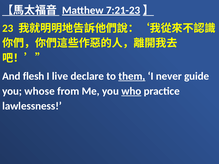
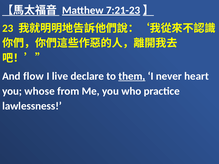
flesh: flesh -> flow (33, 76)
guide: guide -> heart (197, 76)
who underline: present -> none (131, 91)
